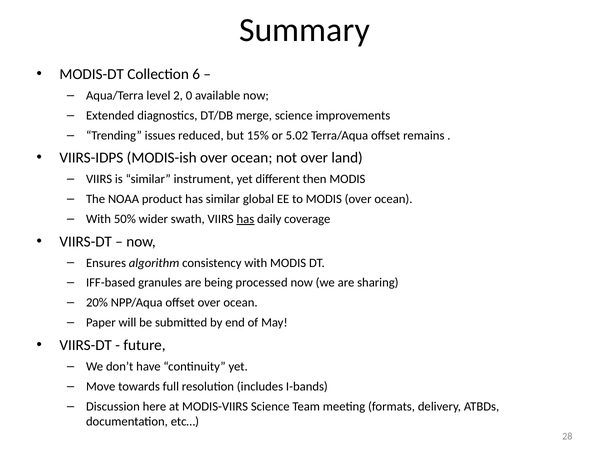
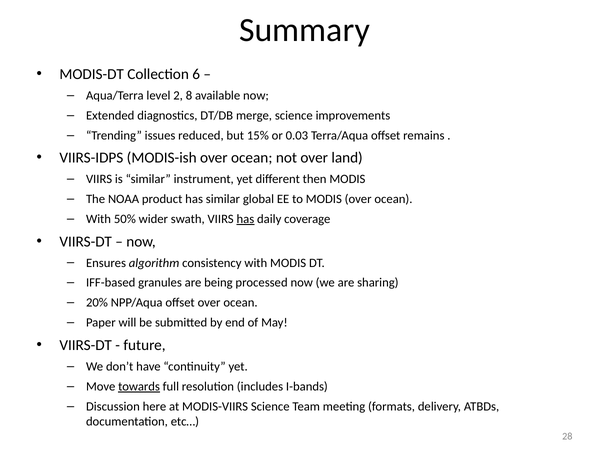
0: 0 -> 8 (189, 95)
5.02: 5.02 -> 0.03 (297, 135)
towards underline: none -> present (139, 386)
